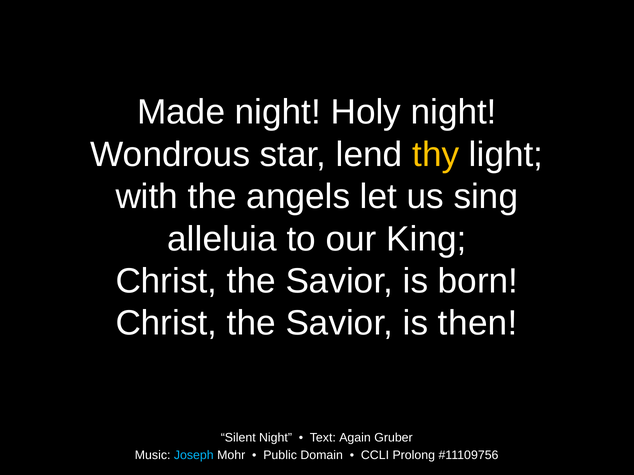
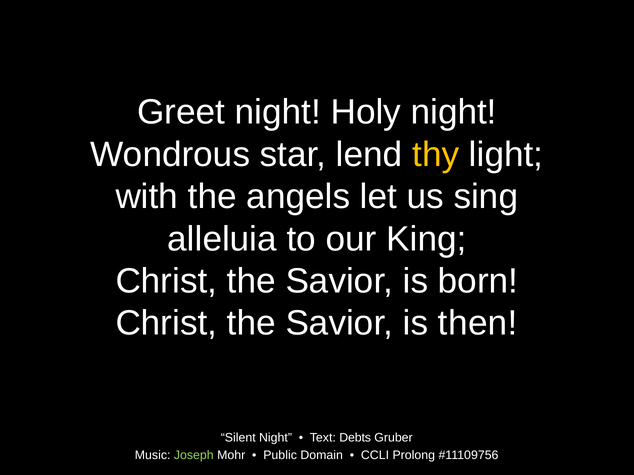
Made: Made -> Greet (181, 112)
Again: Again -> Debts (355, 438)
Joseph colour: light blue -> light green (194, 456)
